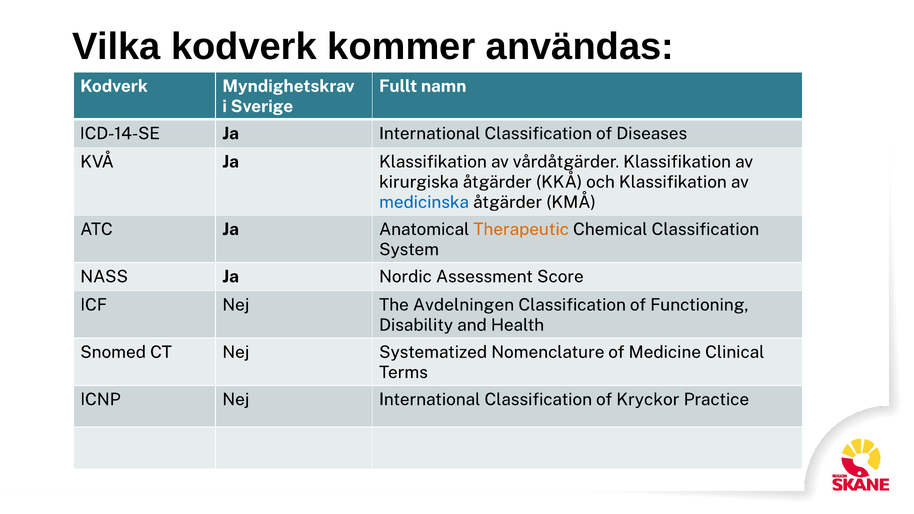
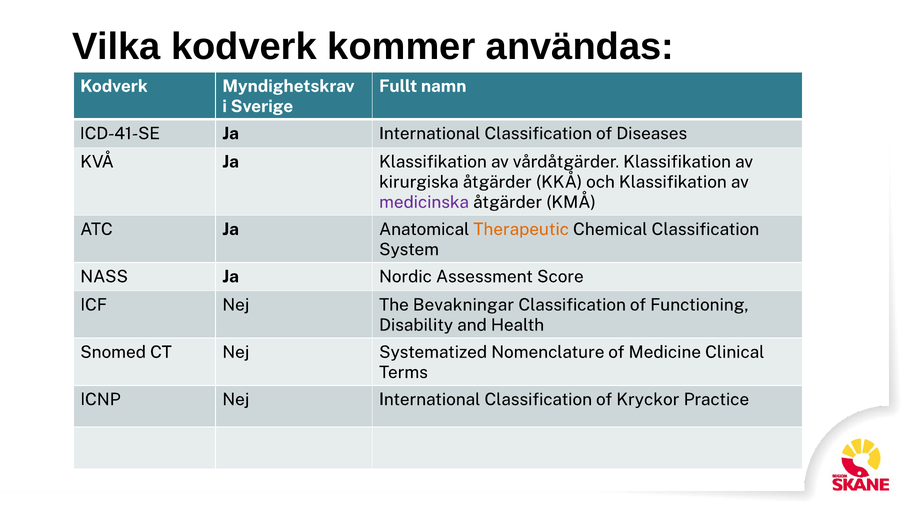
ICD-14-SE: ICD-14-SE -> ICD-41-SE (120, 134)
medicinska colour: blue -> purple (424, 202)
Avdelningen: Avdelningen -> Bevakningar (463, 305)
